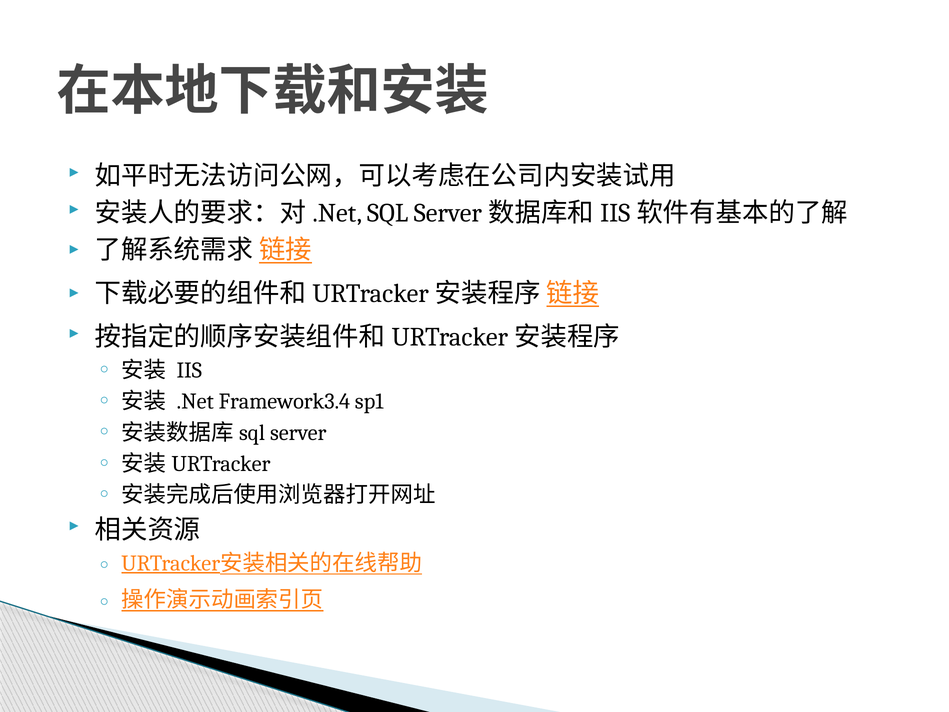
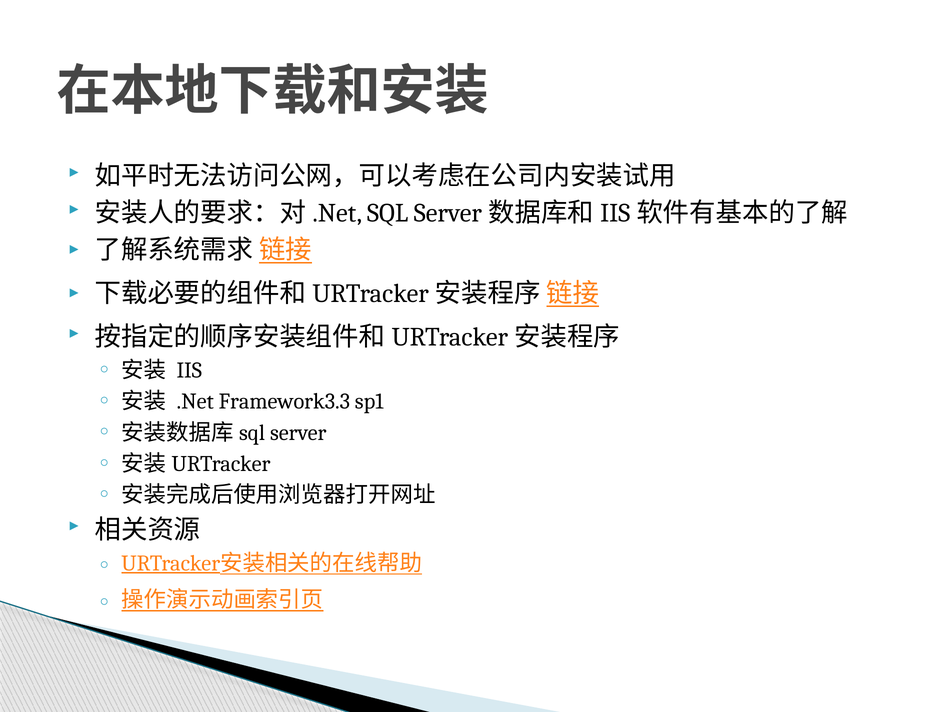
Framework3.4: Framework3.4 -> Framework3.3 (284, 401)
